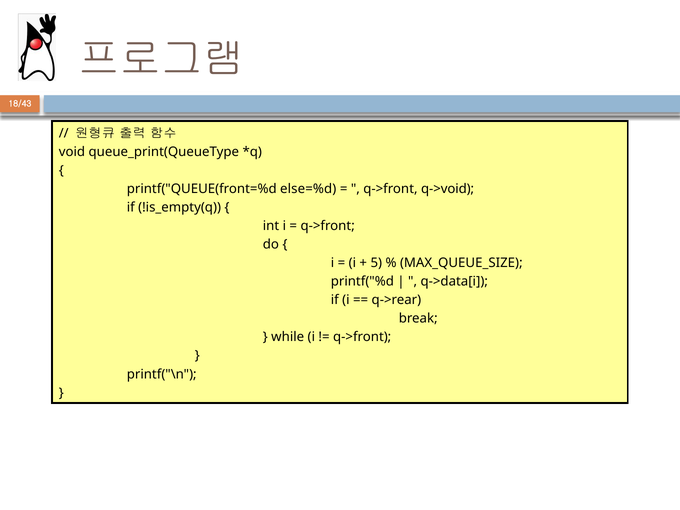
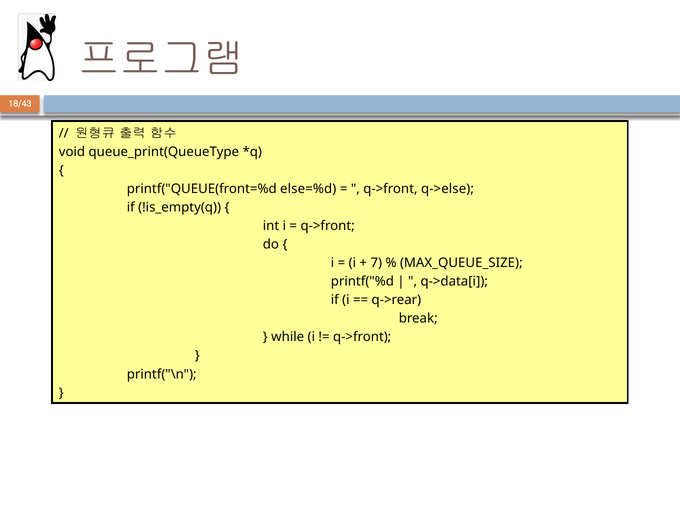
q->void: q->void -> q->else (447, 189)
5: 5 -> 7 (376, 263)
